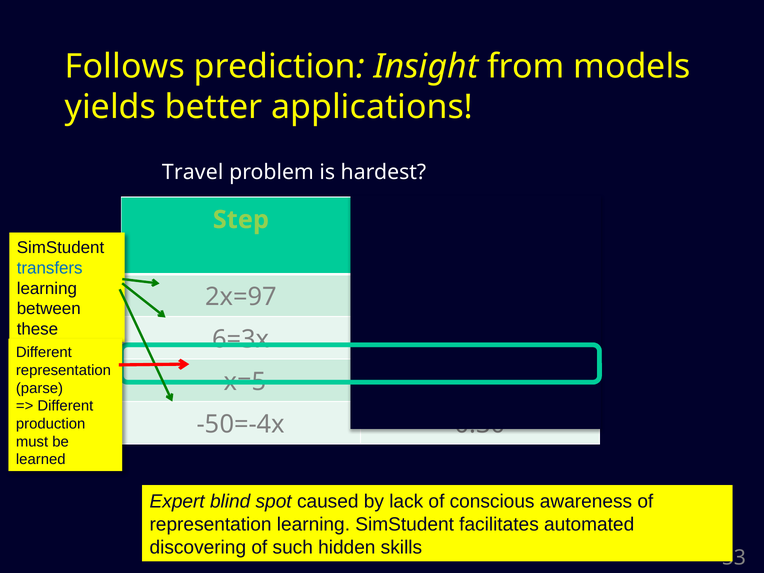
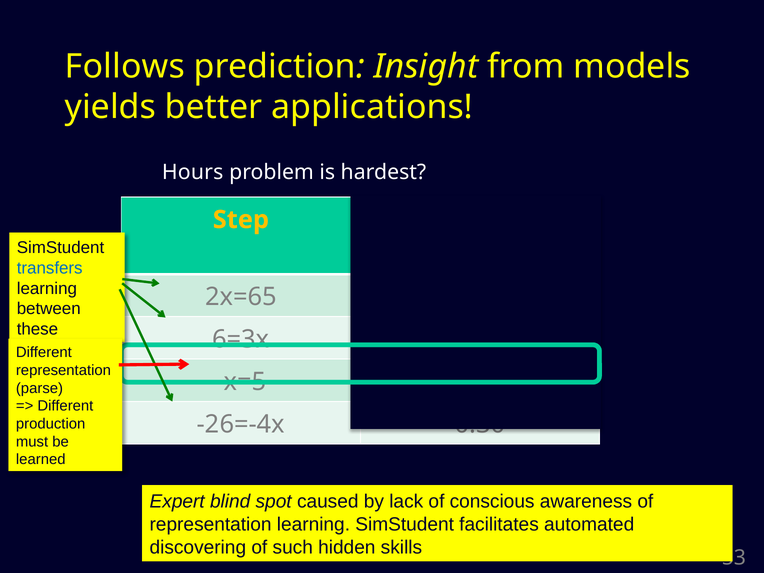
Travel: Travel -> Hours (193, 172)
Step colour: light green -> yellow (241, 220)
2x=97: 2x=97 -> 2x=65 (241, 297)
-50=-4x: -50=-4x -> -26=-4x (241, 424)
